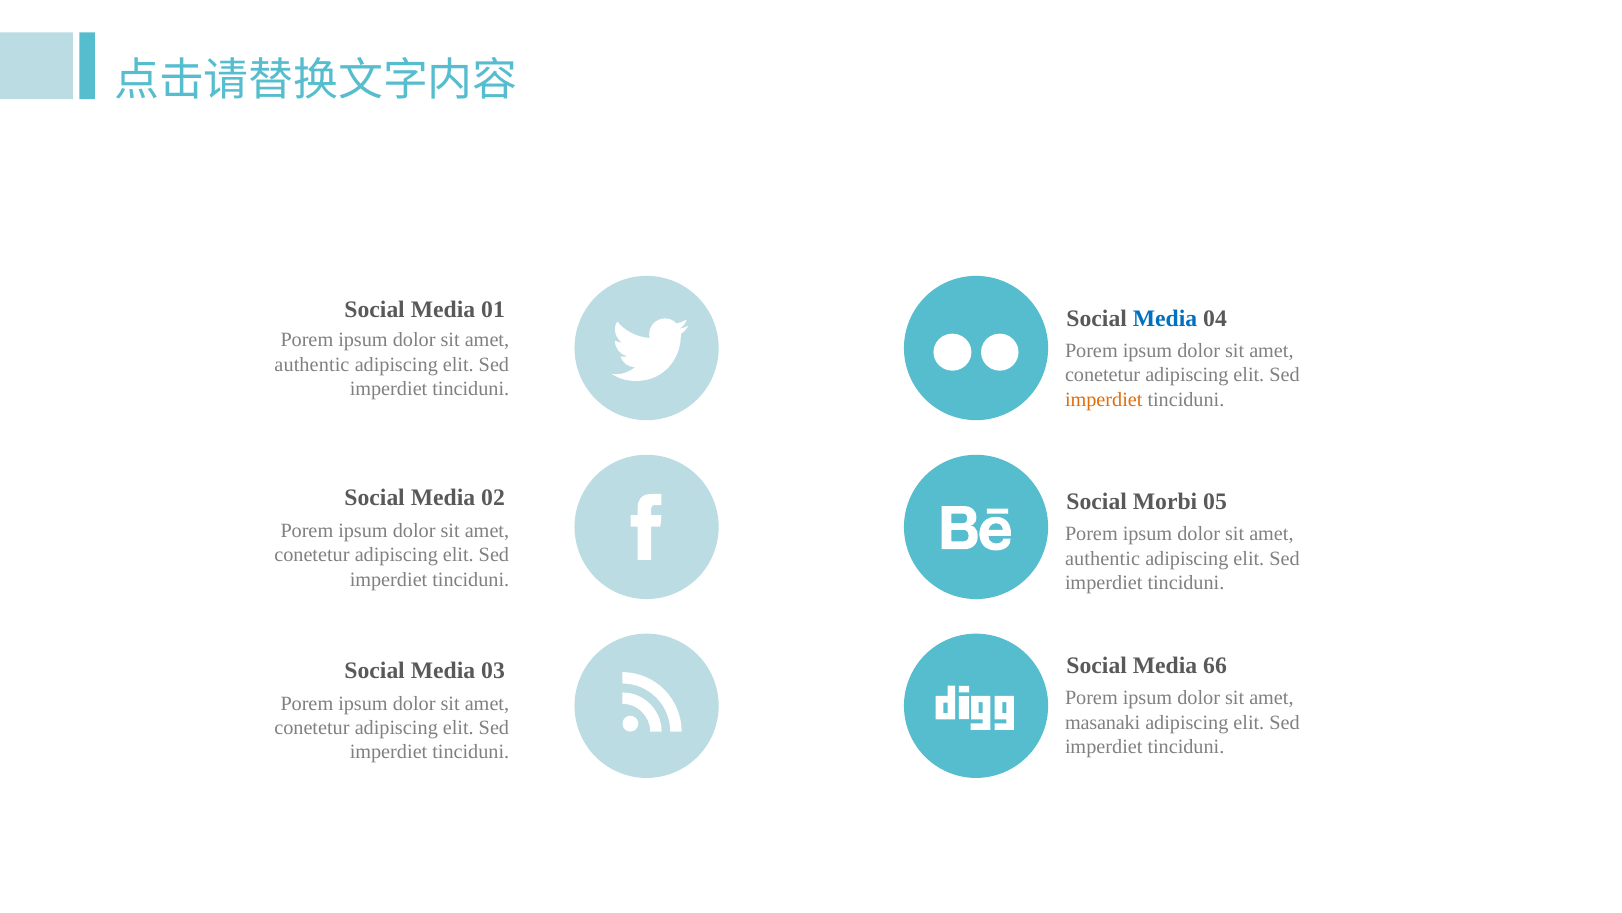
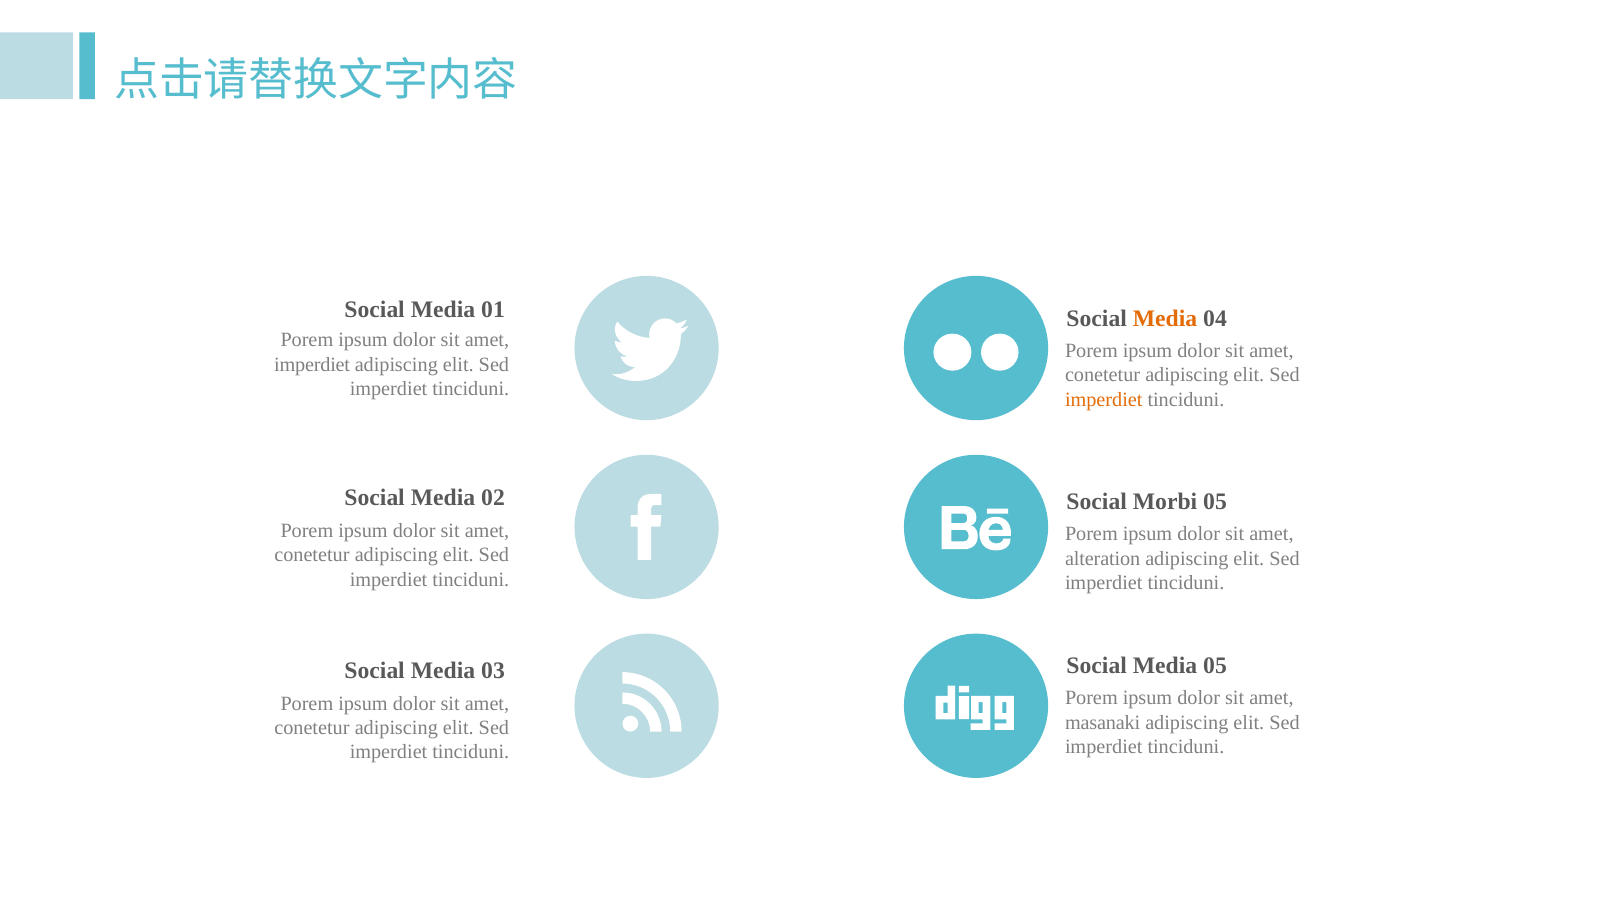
Media colour: blue -> orange (1165, 318)
authentic: authentic -> imperdiet (312, 364)
authentic: authentic -> alteration (1103, 558)
Media 66: 66 -> 05 (1215, 665)
